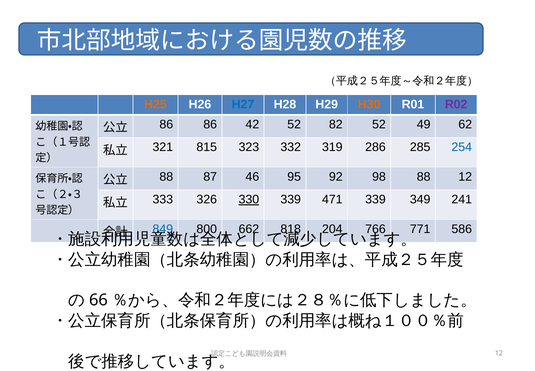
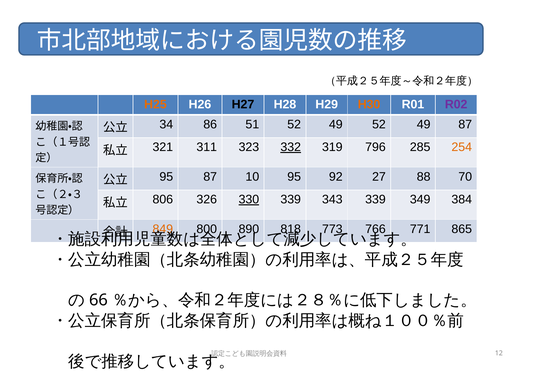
H27 colour: blue -> black (243, 104)
86: 86 -> 34 (166, 124)
42: 42 -> 51 (252, 124)
82: 82 -> 49 (336, 124)
49 62: 62 -> 87 (465, 124)
815: 815 -> 311 (207, 147)
332 underline: none -> present (291, 147)
286: 286 -> 796 (375, 147)
254 colour: blue -> orange (462, 147)
88: 88 -> 95 (166, 177)
46: 46 -> 10 (252, 177)
98: 98 -> 27 (379, 177)
88 12: 12 -> 70 (465, 177)
333: 333 -> 806 (163, 200)
471: 471 -> 343 (332, 200)
241: 241 -> 384 (462, 200)
849 colour: blue -> orange (163, 229)
662: 662 -> 890 (249, 229)
204: 204 -> 773 (332, 229)
586: 586 -> 865 (462, 229)
